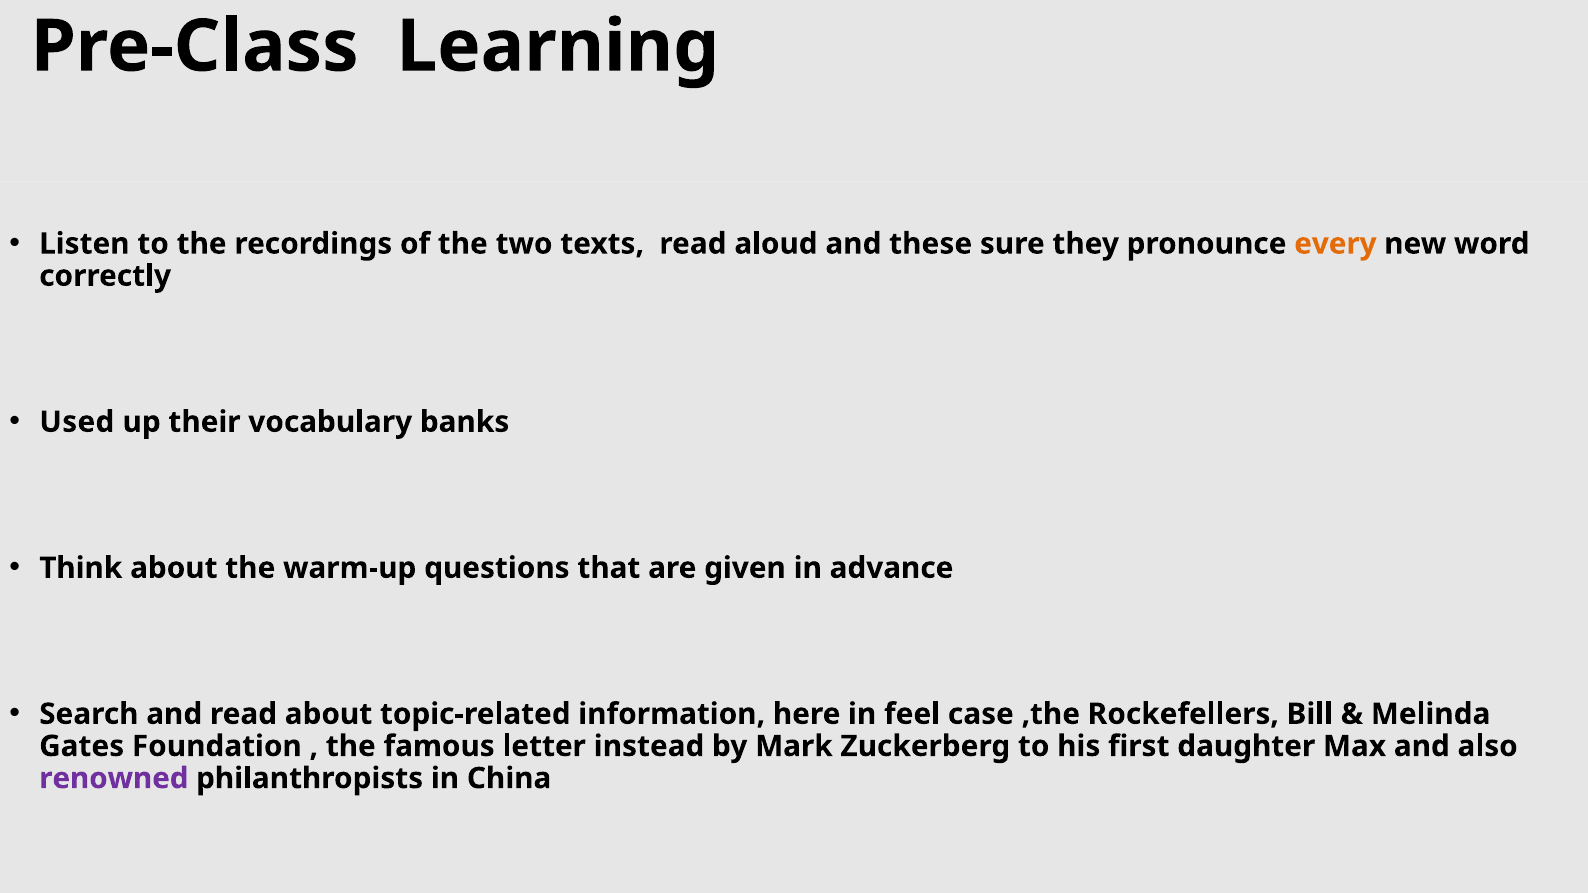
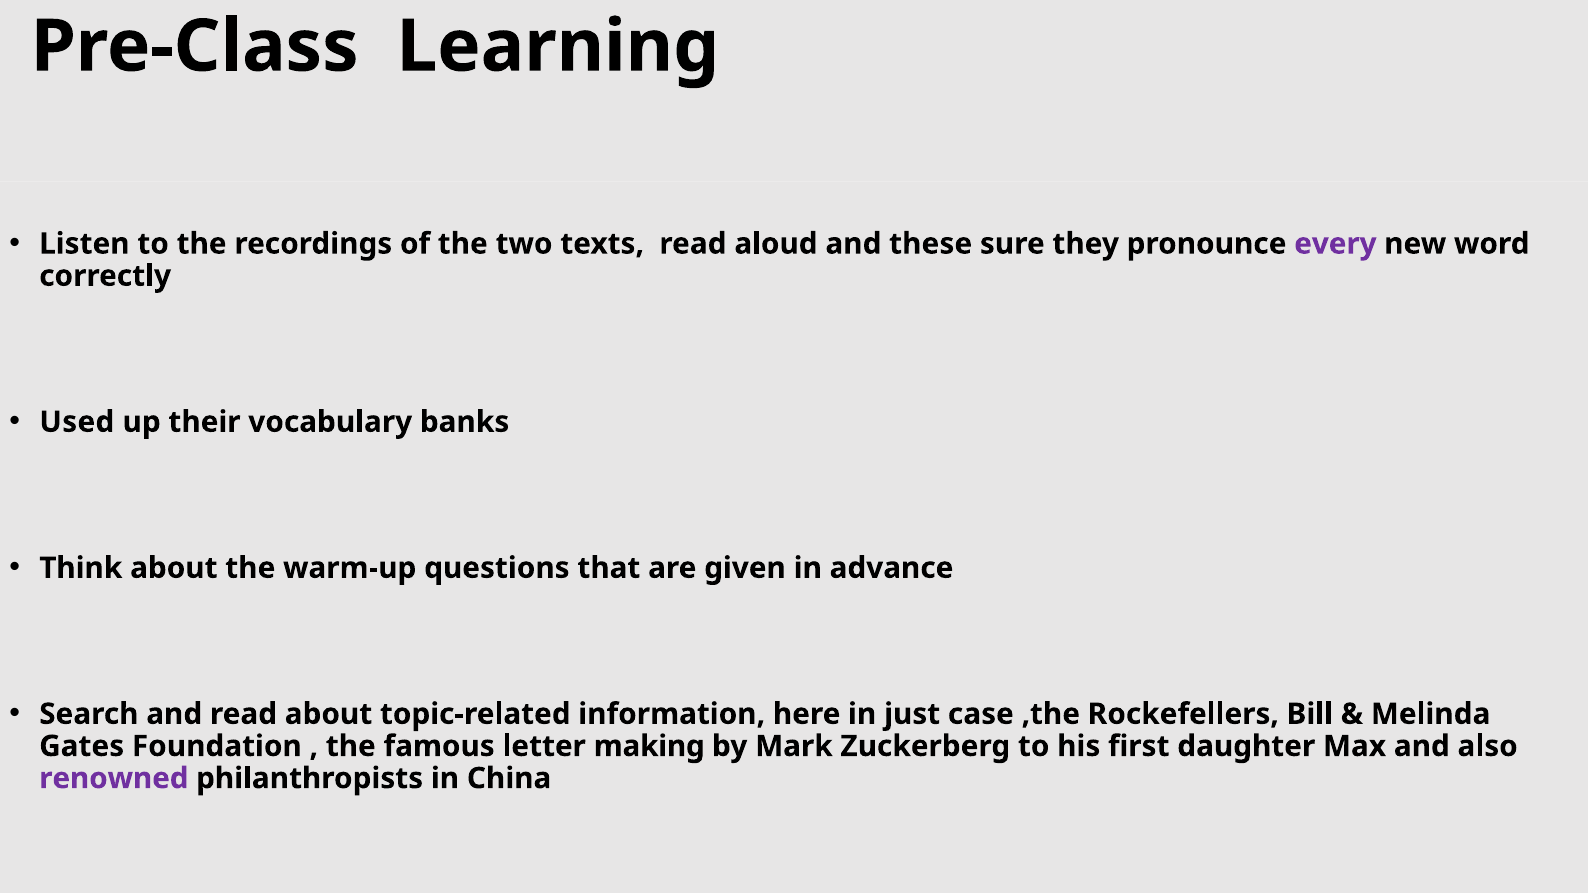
every colour: orange -> purple (1335, 244)
feel: feel -> just (912, 714)
instead: instead -> making (649, 746)
